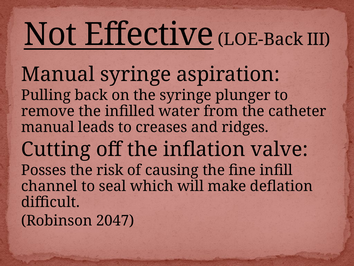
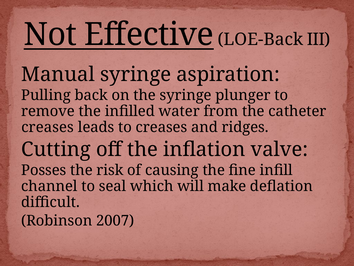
manual: manual -> creases (48, 127)
2047: 2047 -> 2007 (115, 220)
